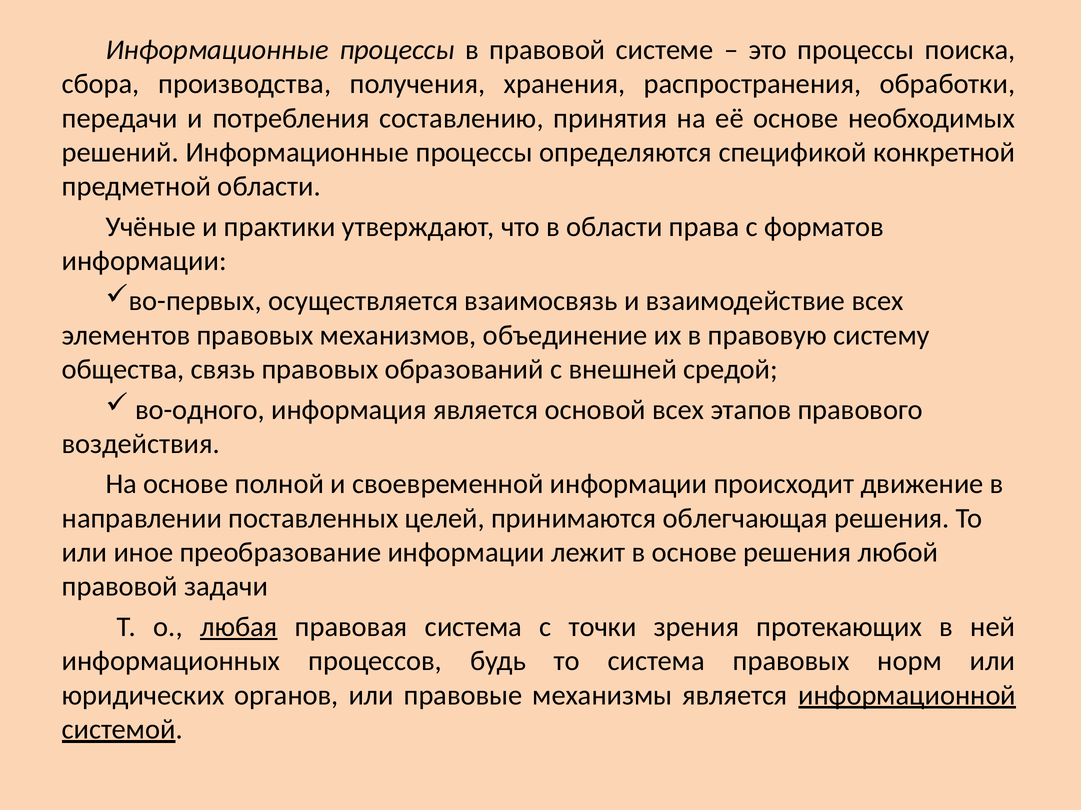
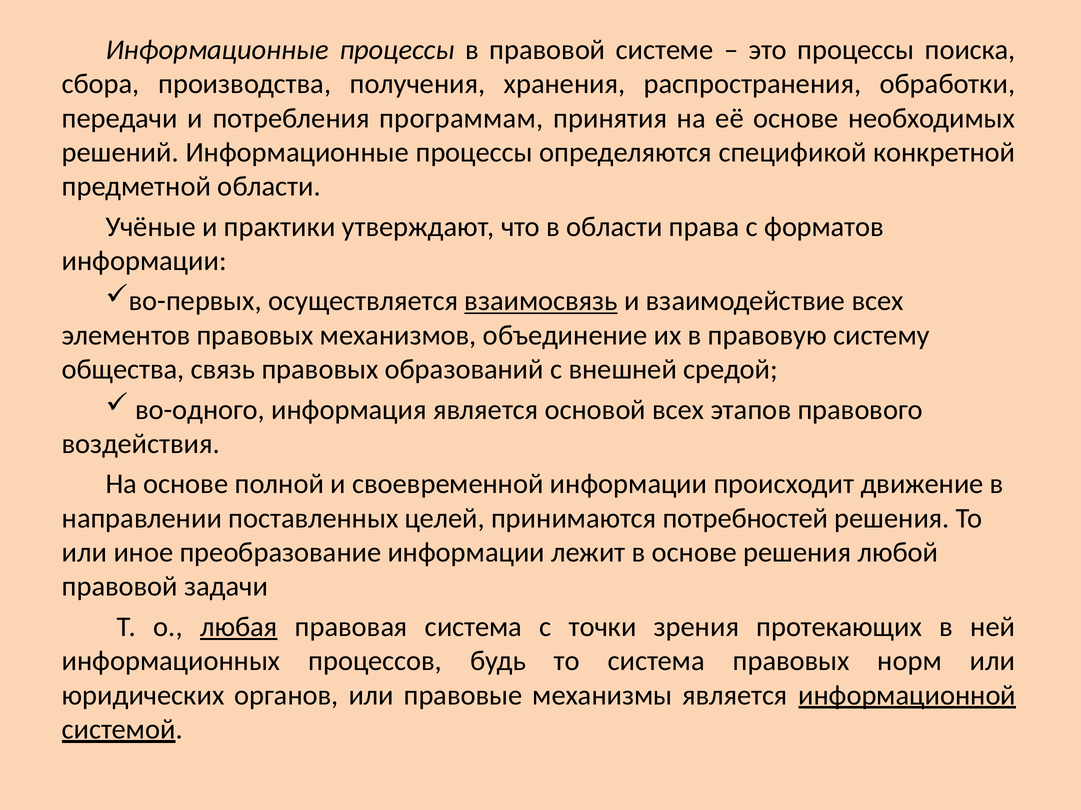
составлению: составлению -> программам (461, 118)
взаимосвязь underline: none -> present (541, 301)
облегчающая: облегчающая -> потребностей (745, 519)
